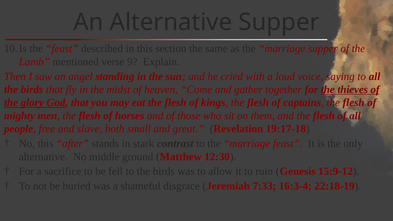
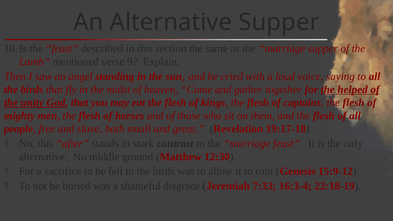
thieves: thieves -> helped (353, 90)
glory: glory -> unity (32, 103)
